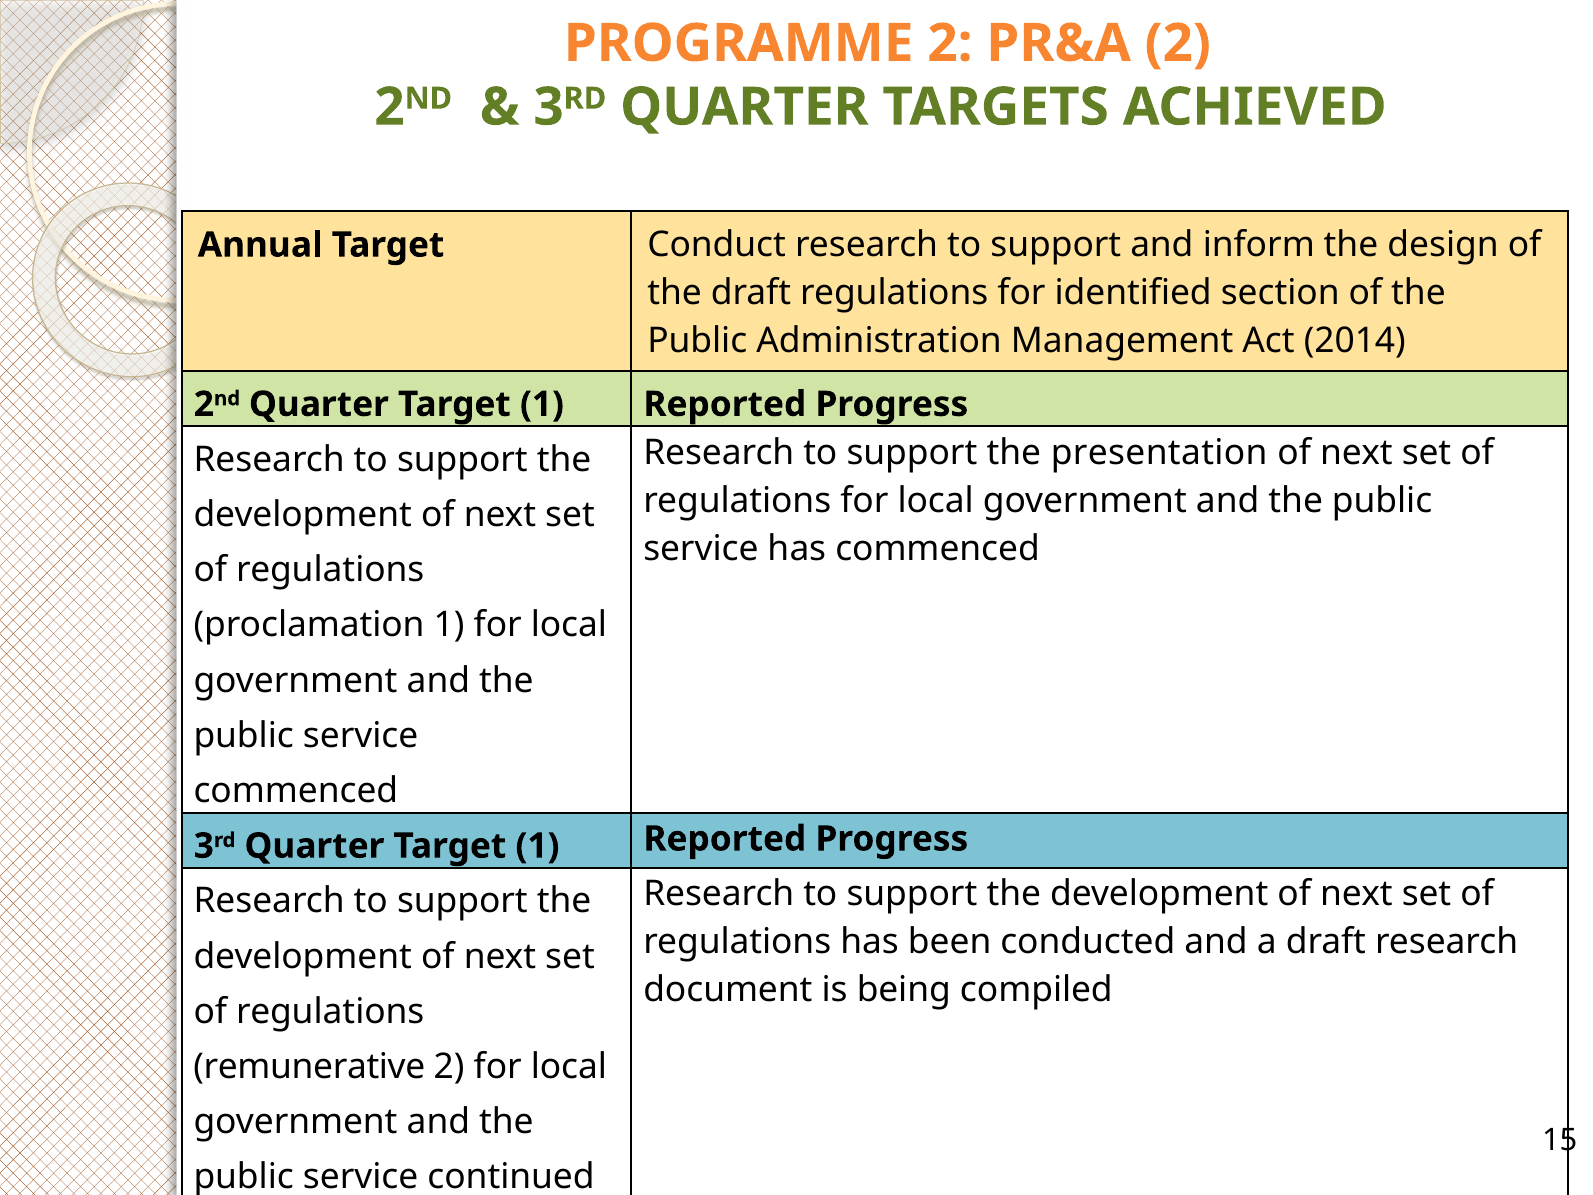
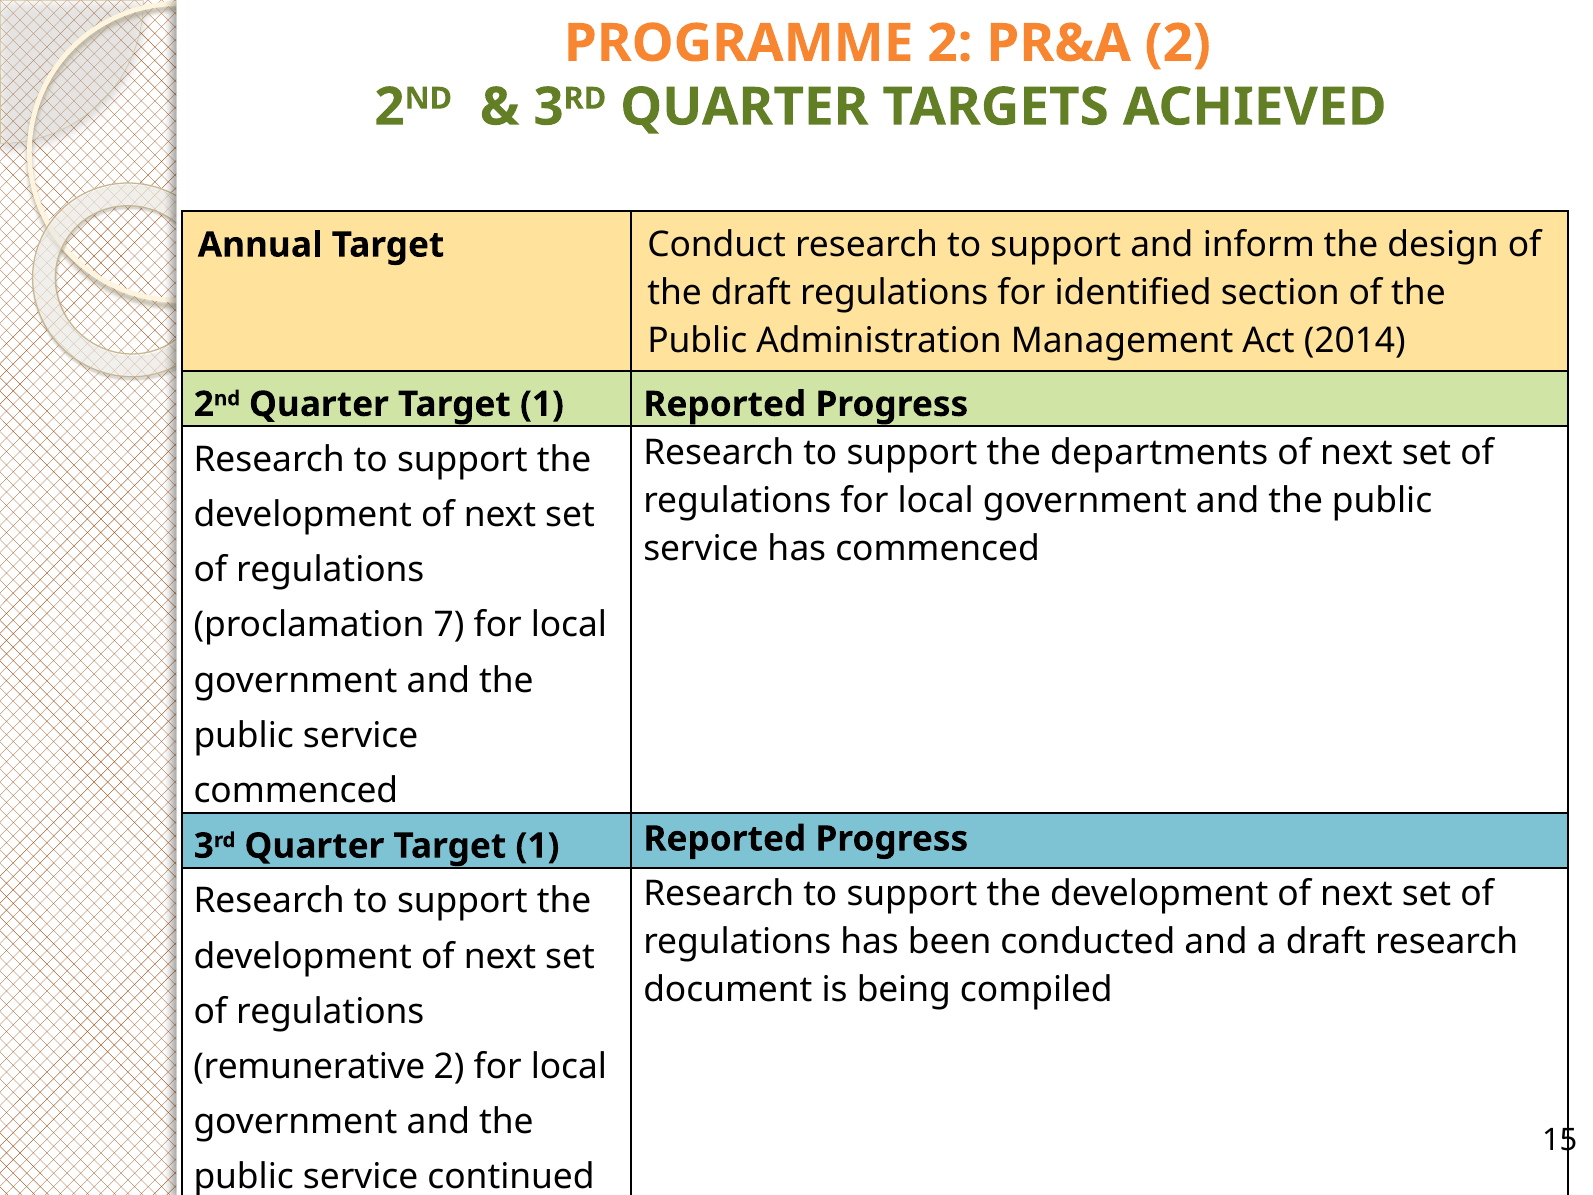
presentation: presentation -> departments (1159, 452)
proclamation 1: 1 -> 7 (449, 625)
